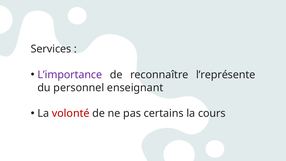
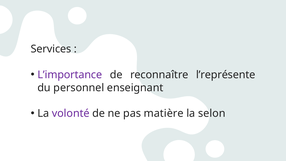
volonté colour: red -> purple (71, 113)
certains: certains -> matière (164, 113)
cours: cours -> selon (212, 113)
